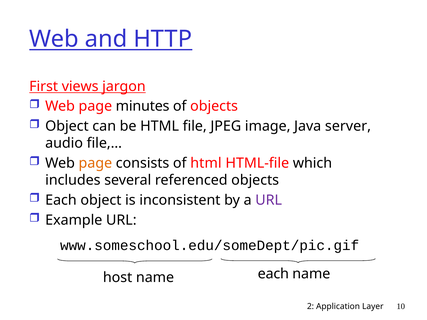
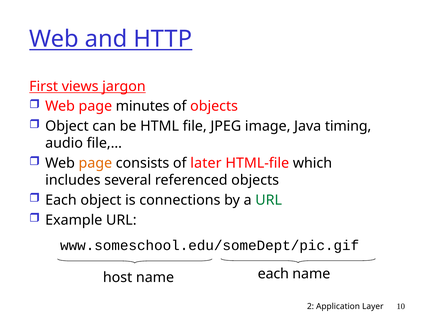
server: server -> timing (348, 126)
of html: html -> later (206, 163)
inconsistent: inconsistent -> connections (180, 200)
URL colour: purple -> green (269, 200)
